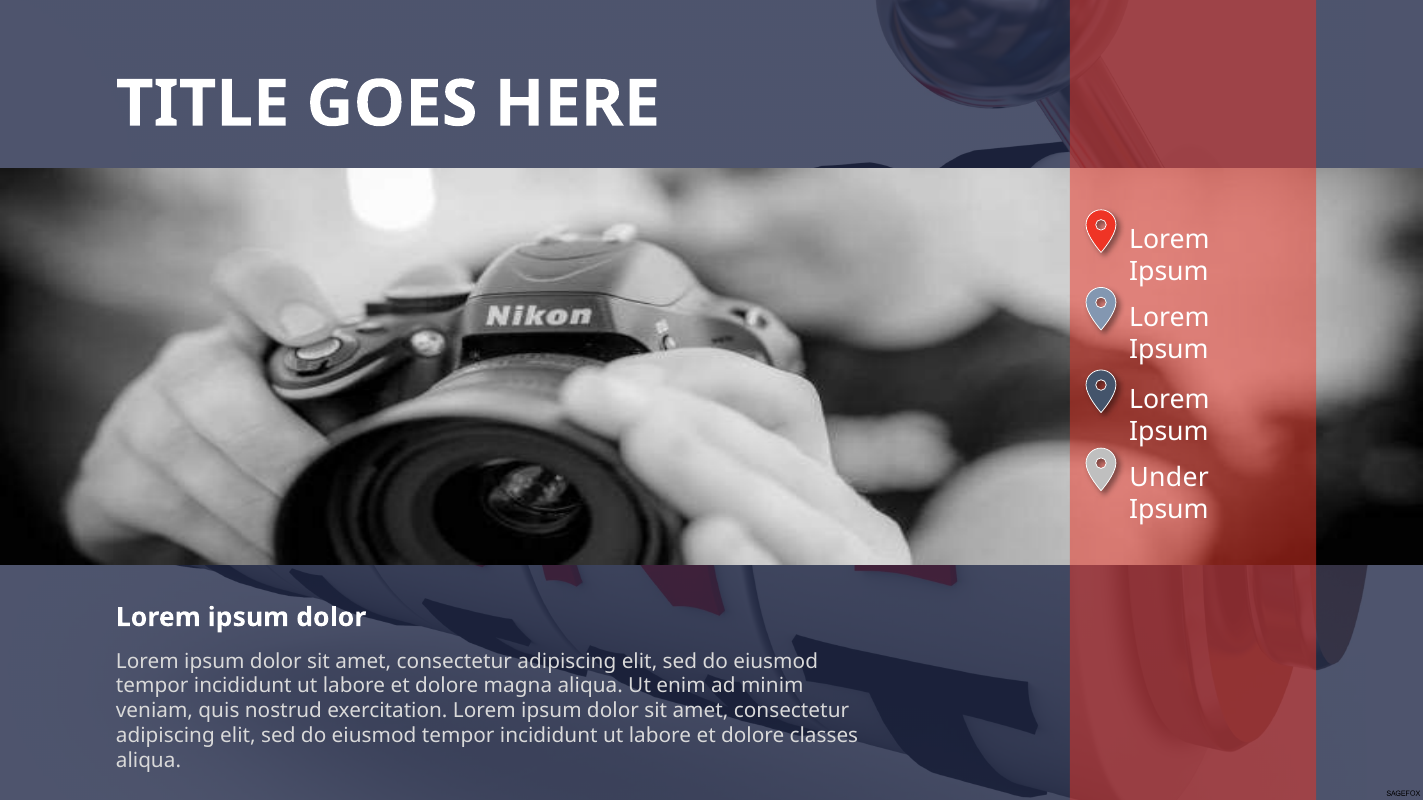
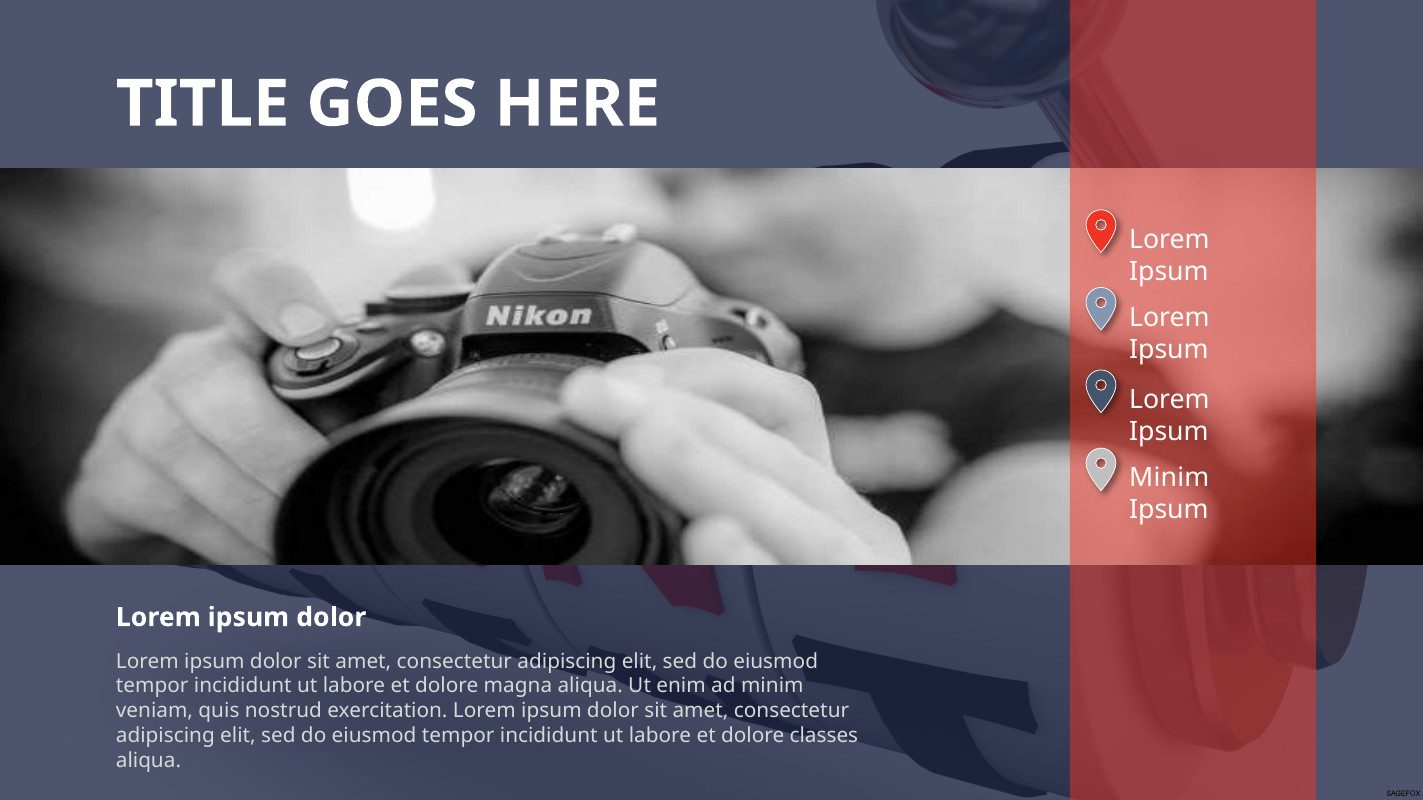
Under: Under -> Minim (1169, 478)
